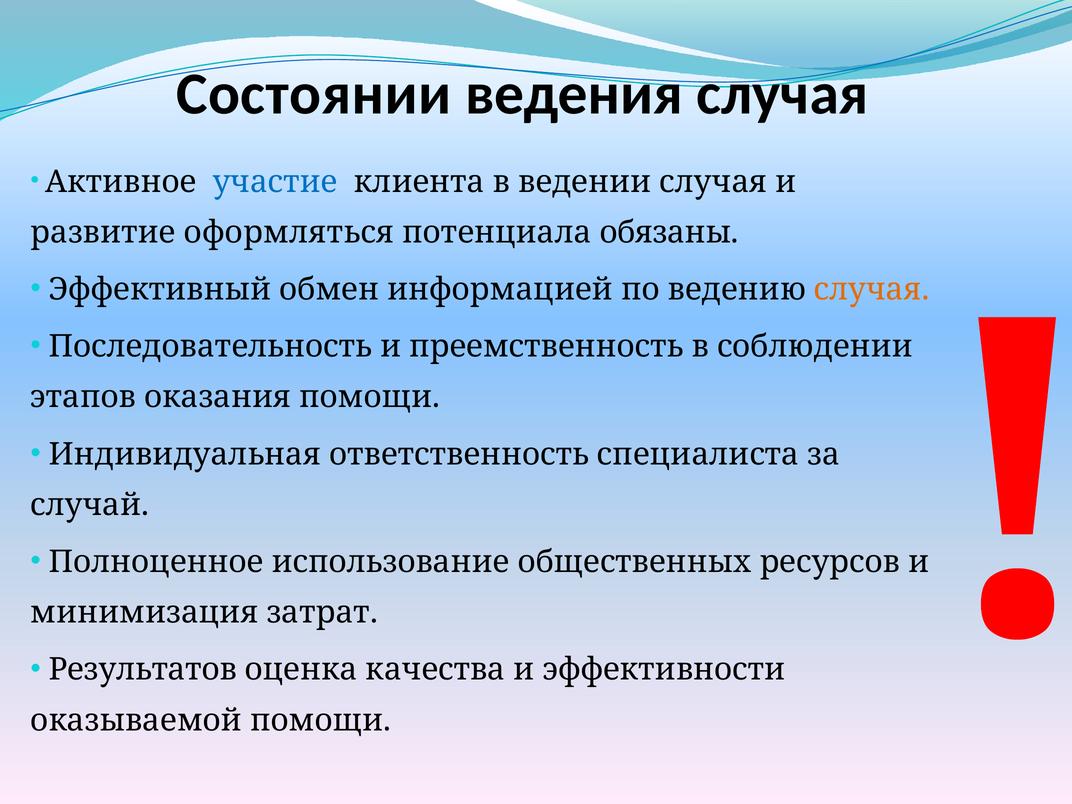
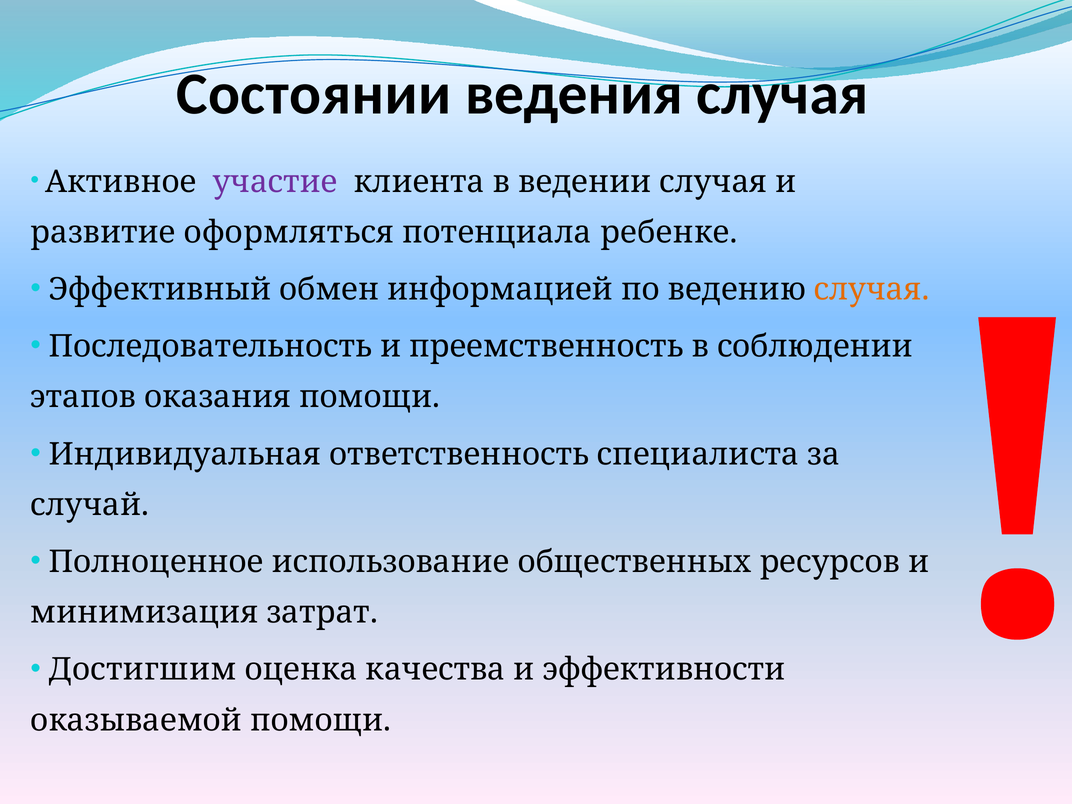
участие colour: blue -> purple (275, 182)
обязаны: обязаны -> ребенке (669, 232)
Результатов: Результатов -> Достигшим (142, 670)
